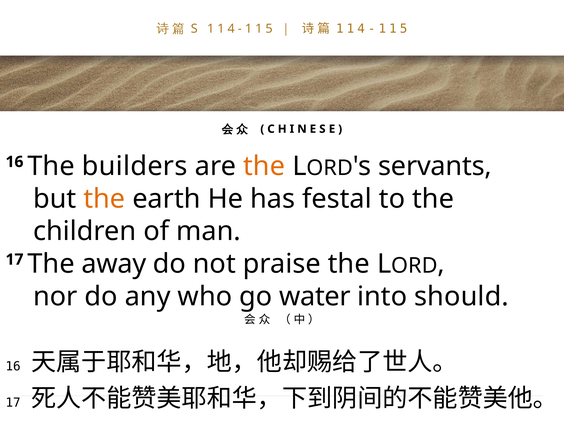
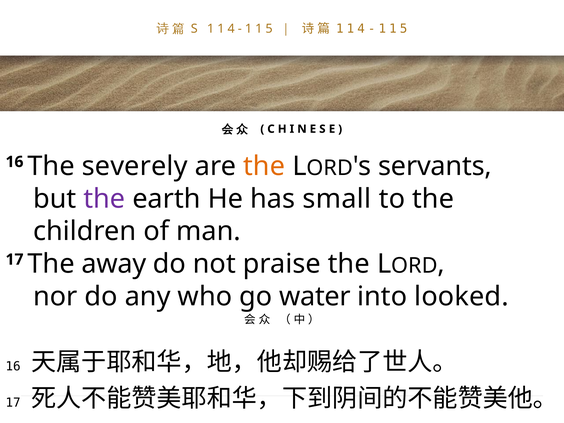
builders: builders -> severely (135, 166)
the colour: orange -> purple (104, 199)
festal: festal -> small (337, 199)
should: should -> looked (461, 296)
